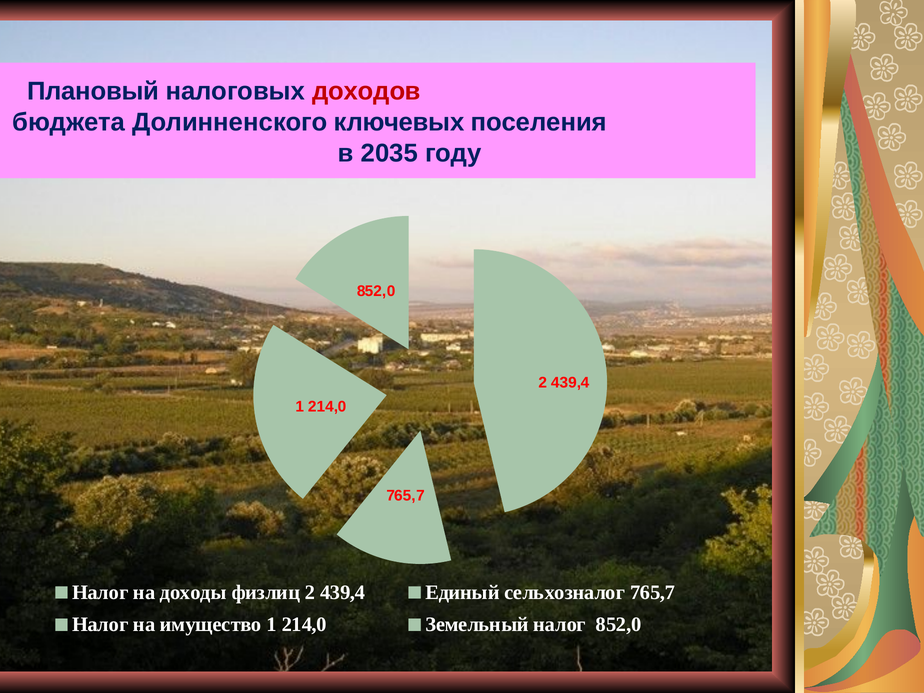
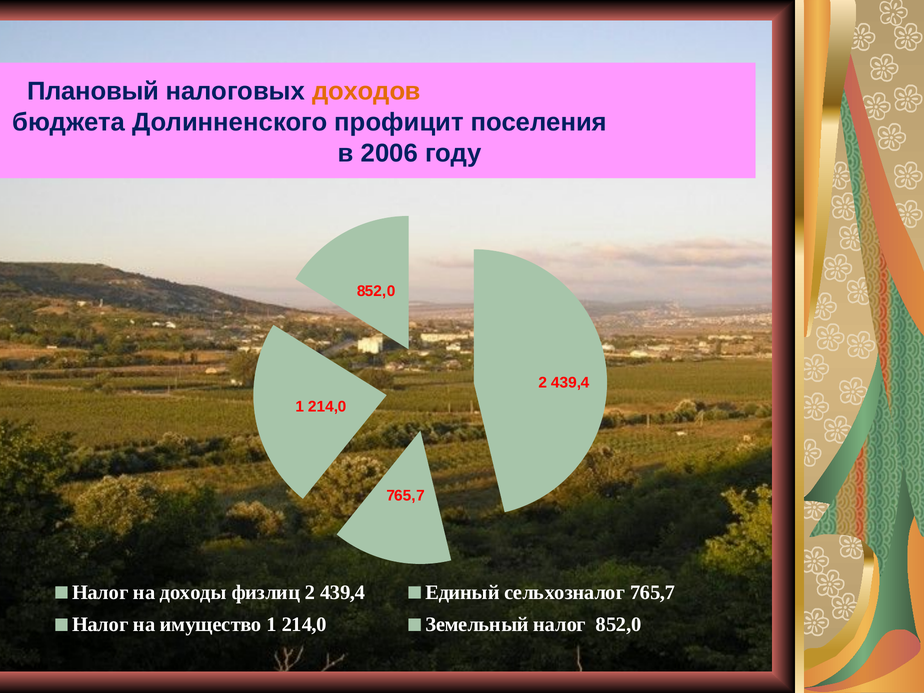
доходов colour: red -> orange (367, 91)
ключевых: ключевых -> профицит (399, 122)
2035: 2035 -> 2006 (389, 153)
